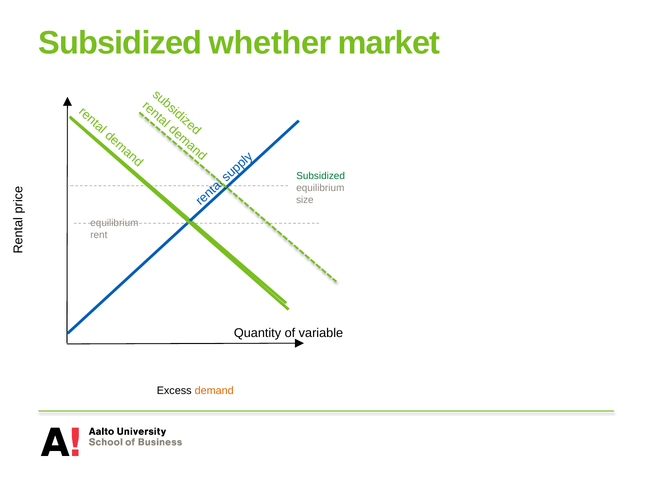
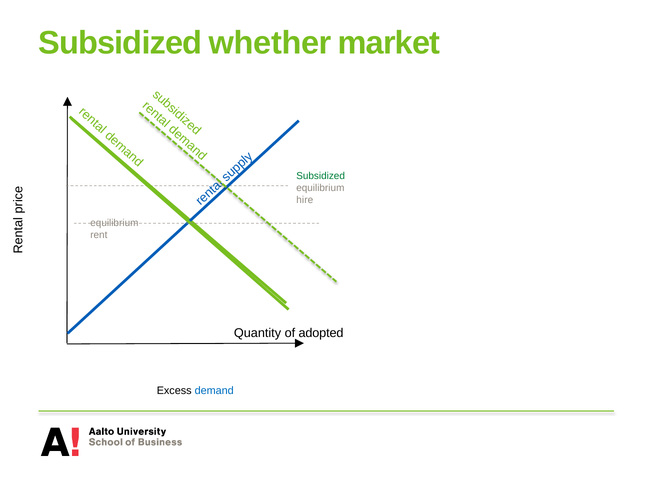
size: size -> hire (305, 199)
variable: variable -> adopted (321, 332)
demand colour: orange -> blue (214, 390)
